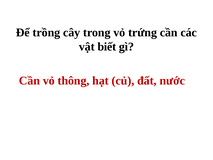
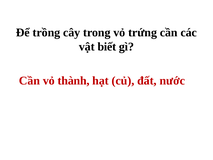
thông: thông -> thành (74, 81)
